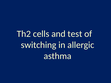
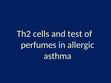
switching: switching -> perfumes (39, 45)
